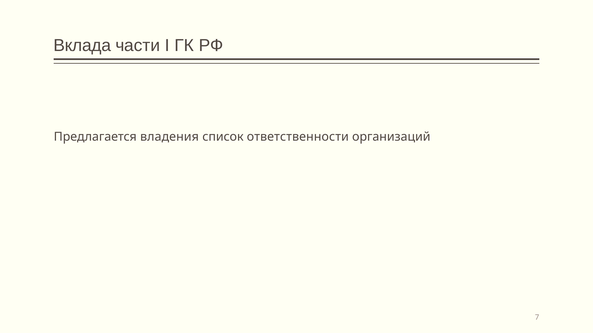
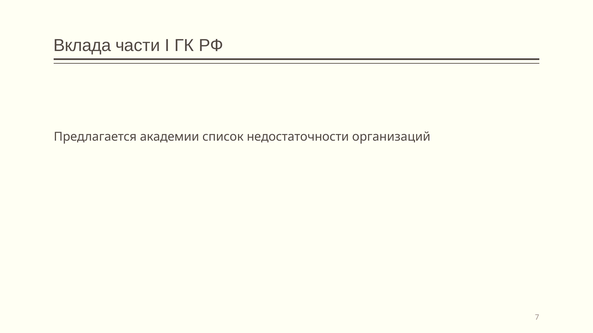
владения: владения -> академии (170, 137)
ответственности: ответственности -> недостаточности (298, 137)
